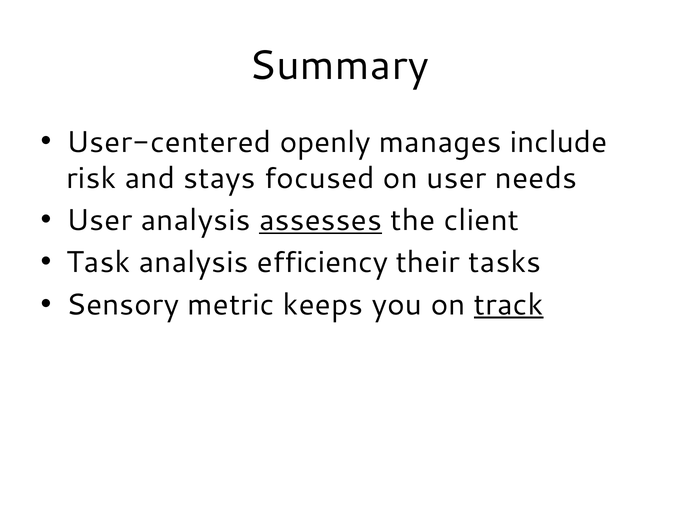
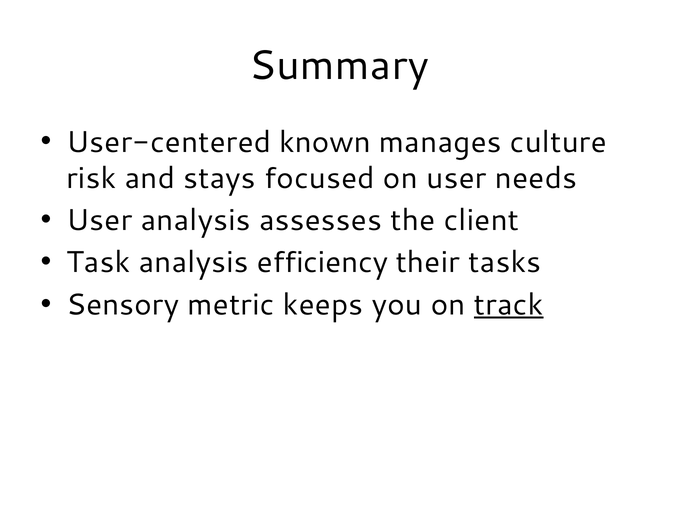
openly: openly -> known (325, 142)
include: include -> culture (558, 142)
assesses underline: present -> none (320, 221)
